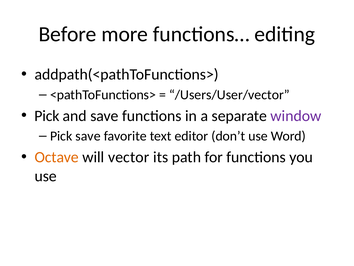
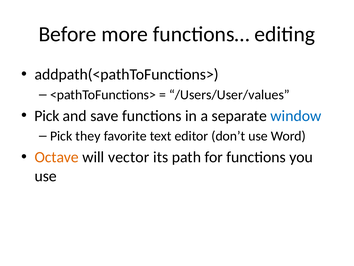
/Users/User/vector: /Users/User/vector -> /Users/User/values (229, 95)
window colour: purple -> blue (296, 116)
Pick save: save -> they (88, 136)
